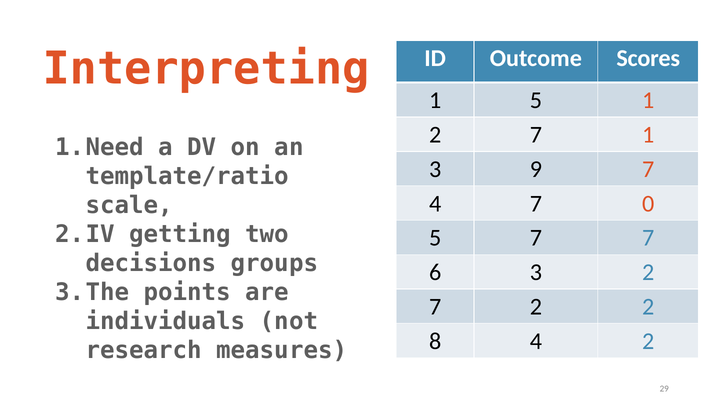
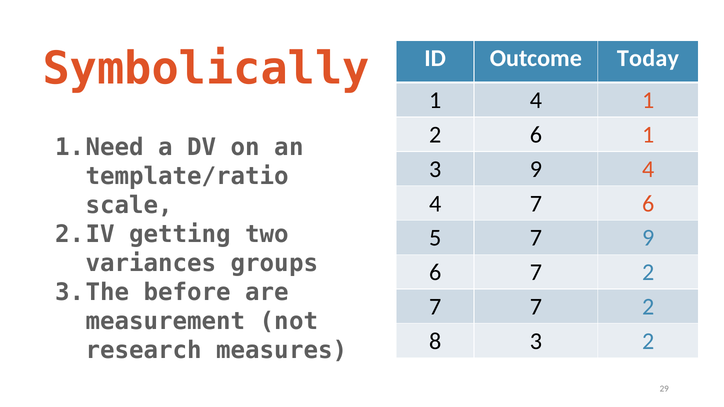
Interpreting: Interpreting -> Symbolically (206, 69)
Scores: Scores -> Today (648, 58)
1 5: 5 -> 4 (536, 100)
7: 7 -> 6 (536, 135)
9 7: 7 -> 4 (648, 169)
7 0: 0 -> 6 (648, 204)
7 7: 7 -> 9 (648, 238)
decisions: decisions -> variances (151, 263)
6 3: 3 -> 7 (536, 273)
points: points -> before (187, 292)
7 2: 2 -> 7 (536, 307)
individuals: individuals -> measurement (166, 321)
8 4: 4 -> 3 (536, 341)
